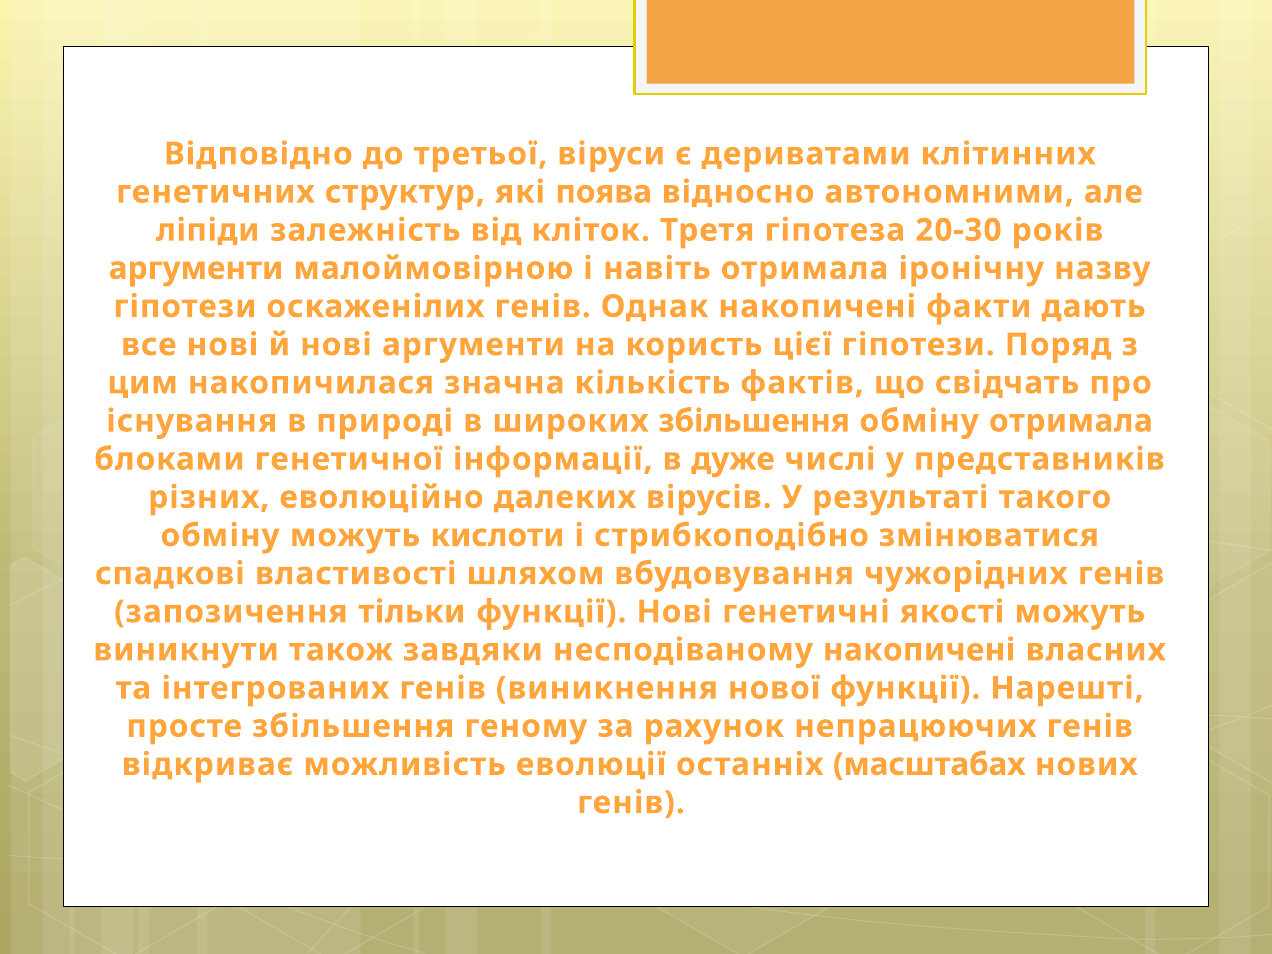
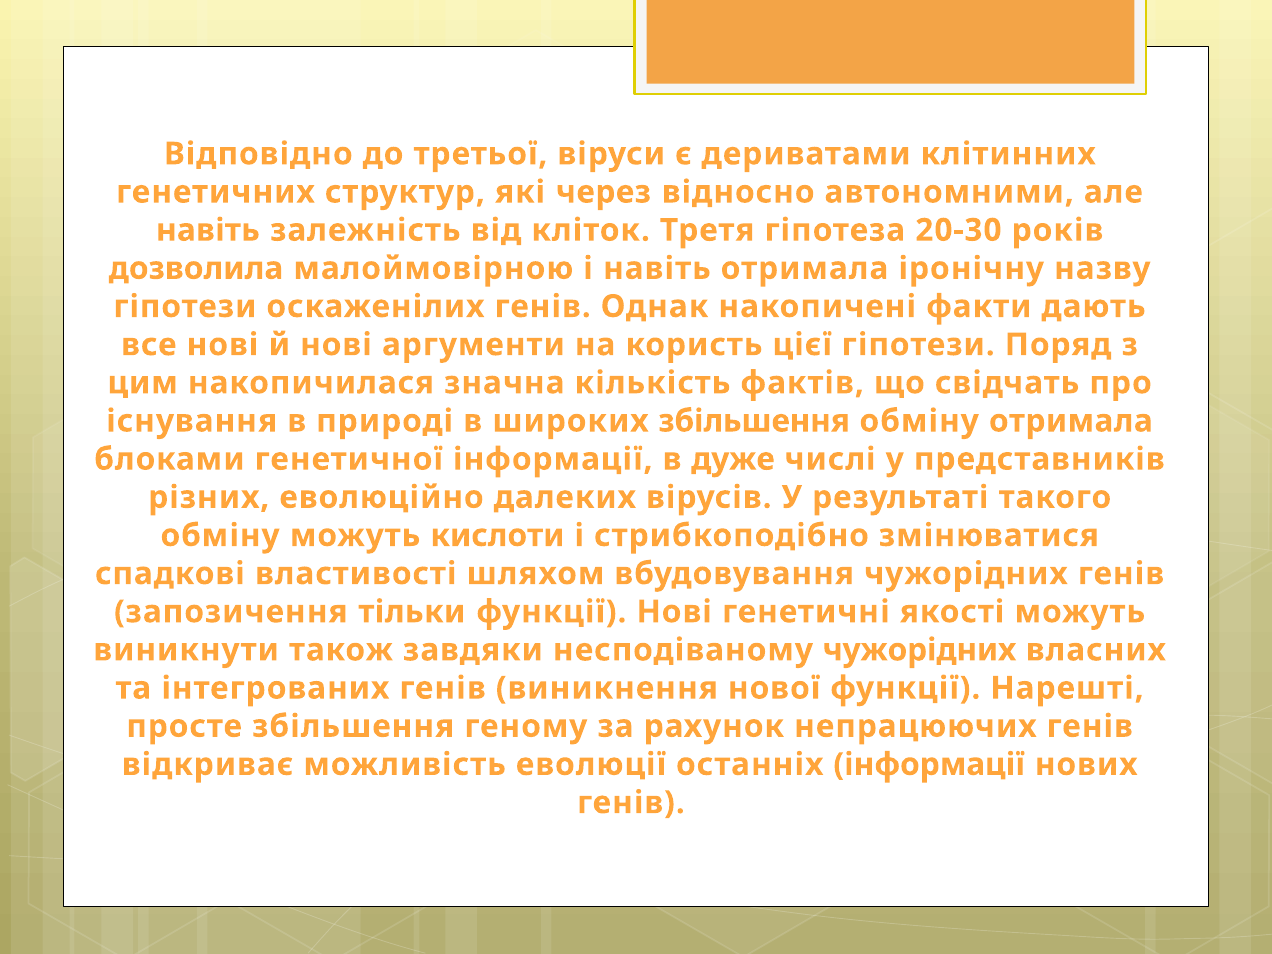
поява: поява -> через (603, 192)
ліпіди: ліпіди -> навіть (208, 230)
аргументи: аргументи -> дозволила (196, 268)
несподіваному накопичені: накопичені -> чужорідних (919, 650)
останніх масштабах: масштабах -> інформації (929, 764)
